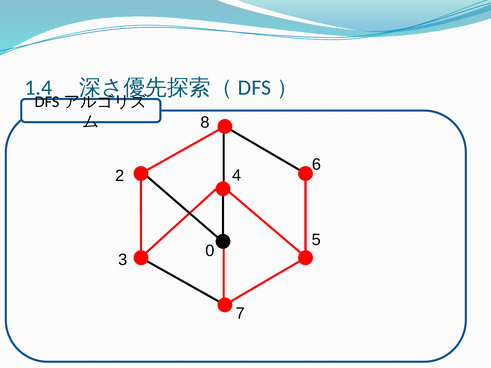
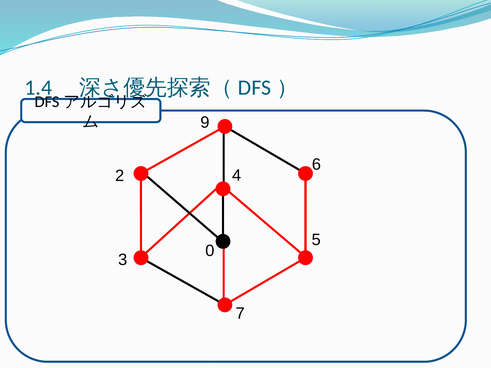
8: 8 -> 9 (205, 122)
